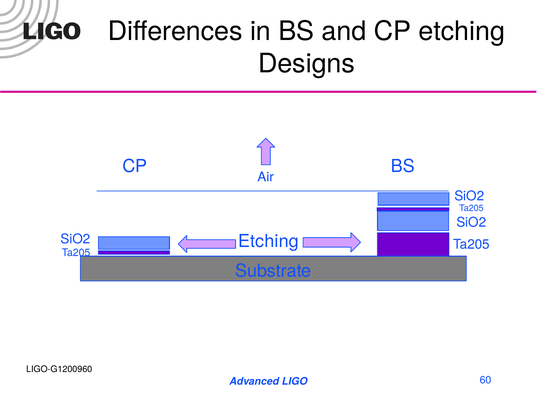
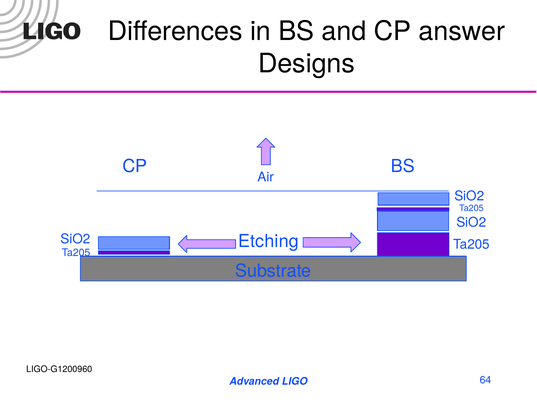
CP etching: etching -> answer (462, 31)
60: 60 -> 64 (485, 380)
